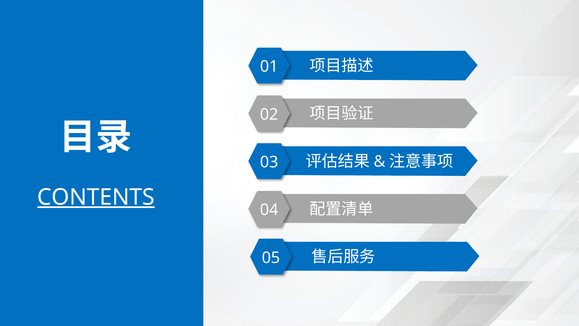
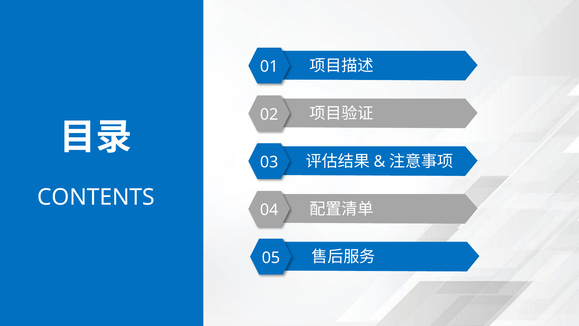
CONTENTS underline: present -> none (96, 197)
